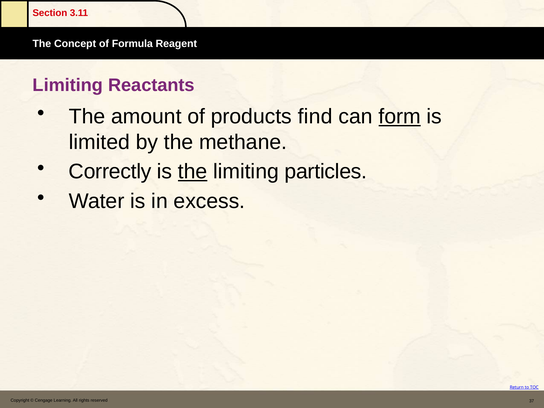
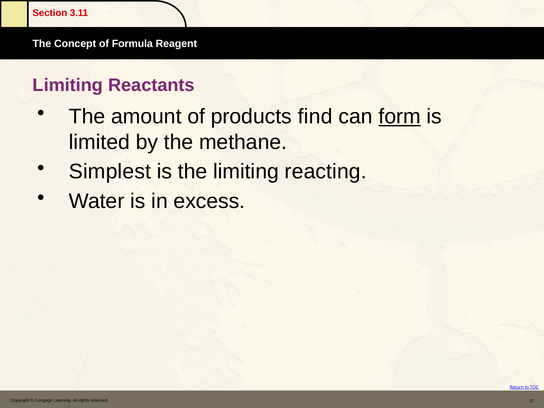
Correctly: Correctly -> Simplest (110, 172)
the underline: present -> none (193, 172)
particles: particles -> reacting (326, 172)
